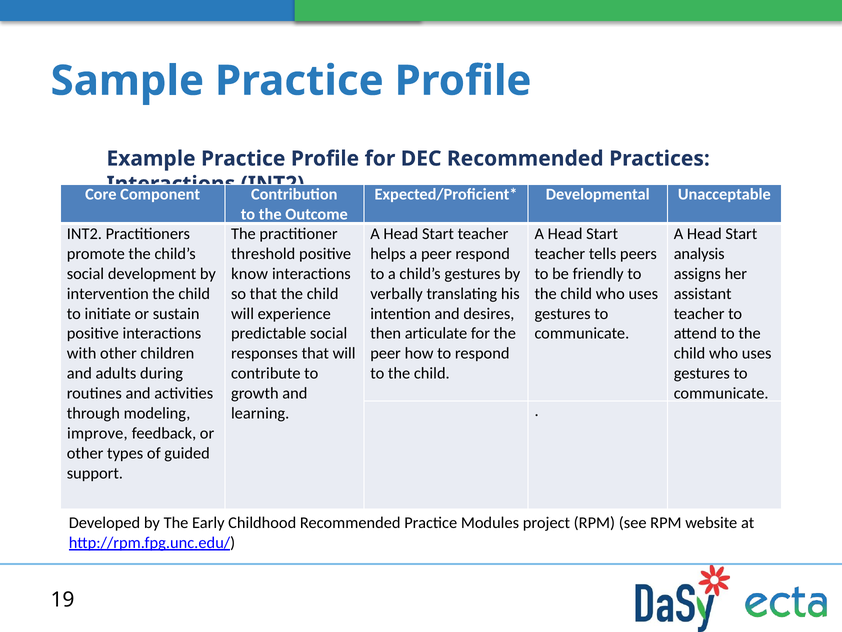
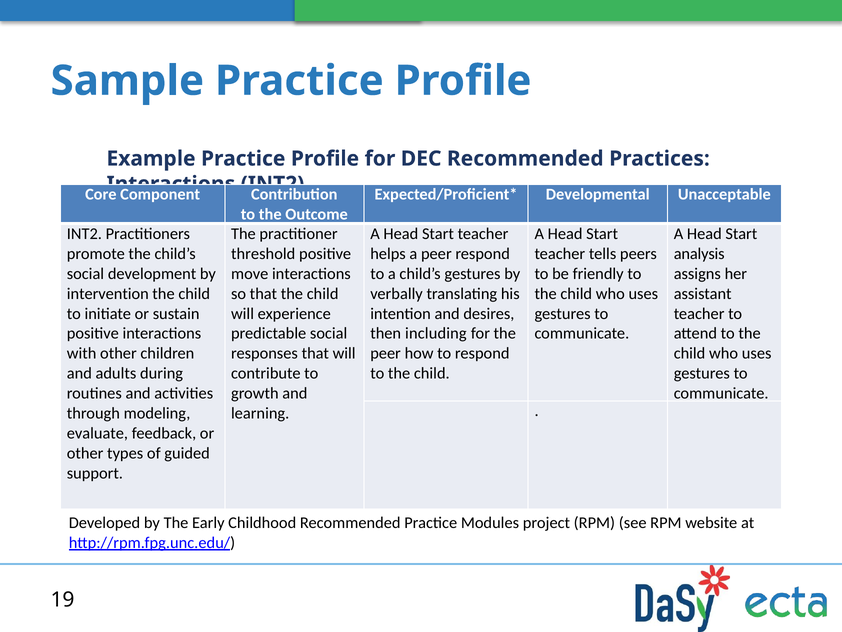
know: know -> move (250, 274)
articulate: articulate -> including (436, 333)
improve: improve -> evaluate (97, 433)
